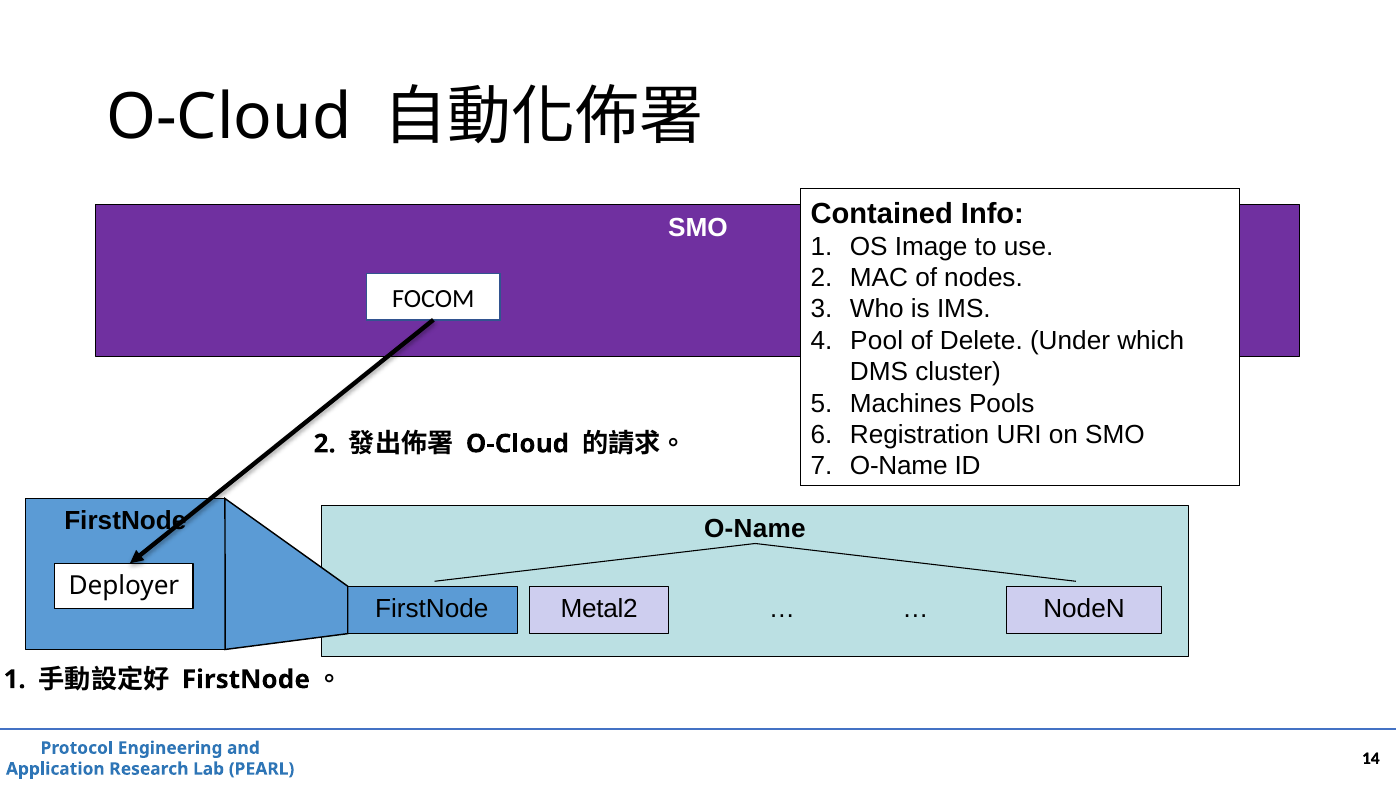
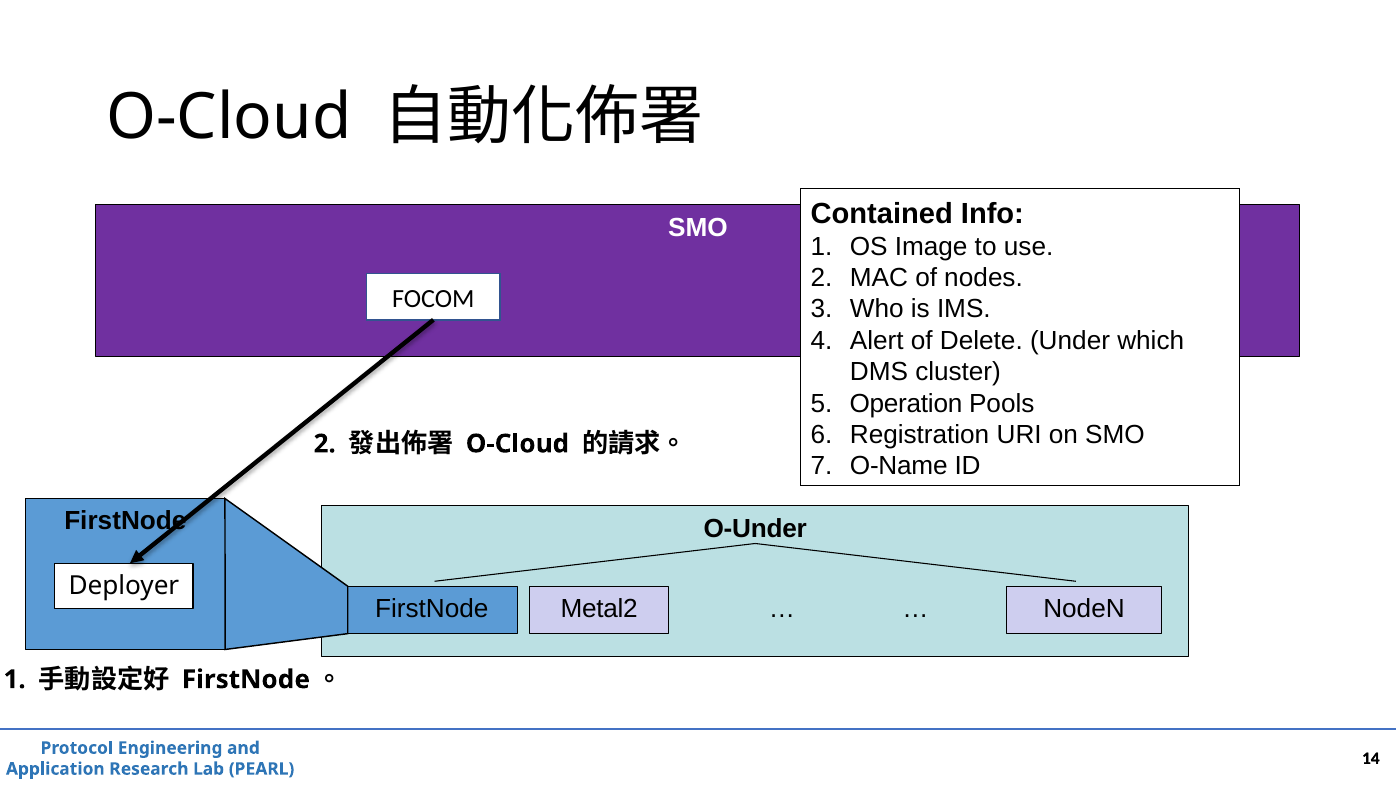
Pool: Pool -> Alert (877, 341)
Machines: Machines -> Operation (906, 404)
O-Name: O-Name -> O-Under (755, 529)
